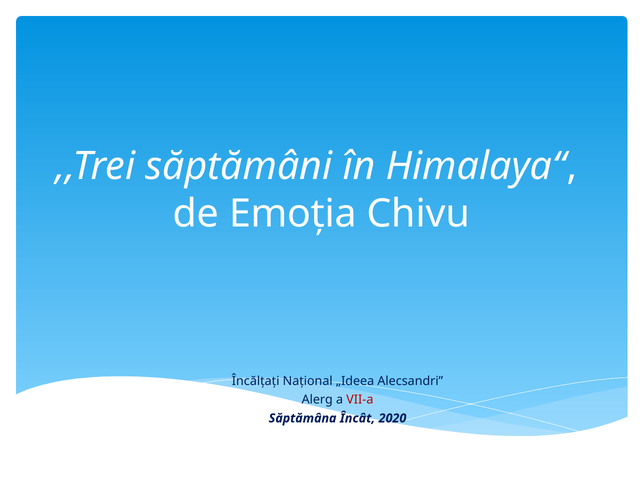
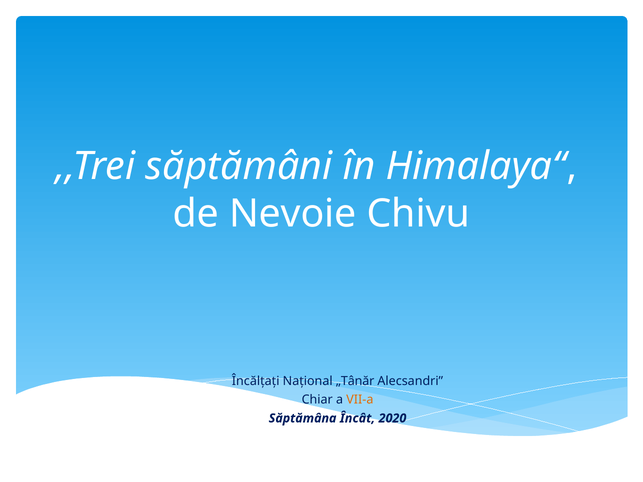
Emoția: Emoția -> Nevoie (293, 214)
„Ideea: „Ideea -> „Tânăr (355, 381)
Alerg: Alerg -> Chiar (317, 400)
VII-a colour: red -> orange (360, 400)
